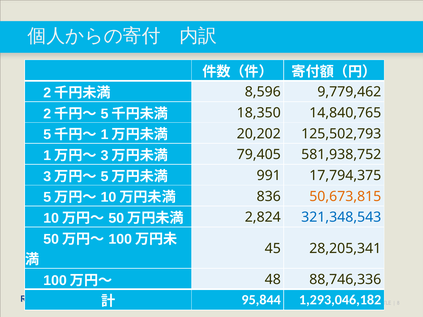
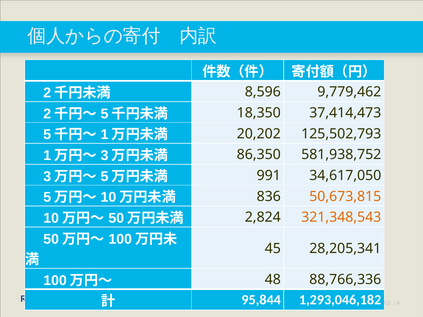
14,840,765: 14,840,765 -> 37,414,473 (345, 113)
79,405: 79,405 -> 86,350 (259, 155)
17,794,375: 17,794,375 -> 34,617,050 (345, 176)
321,348,543 colour: blue -> orange (341, 217)
88,746,336: 88,746,336 -> 88,766,336 (345, 280)
